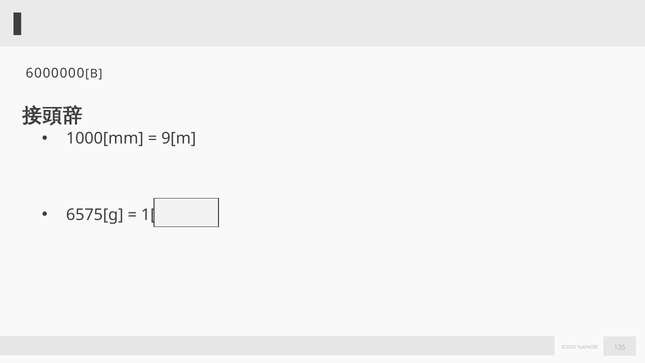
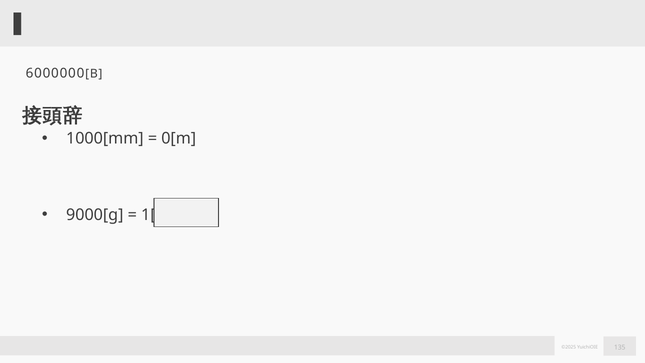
9[m: 9[m -> 0[m (179, 139)
6575[g: 6575[g -> 9000[g (95, 215)
